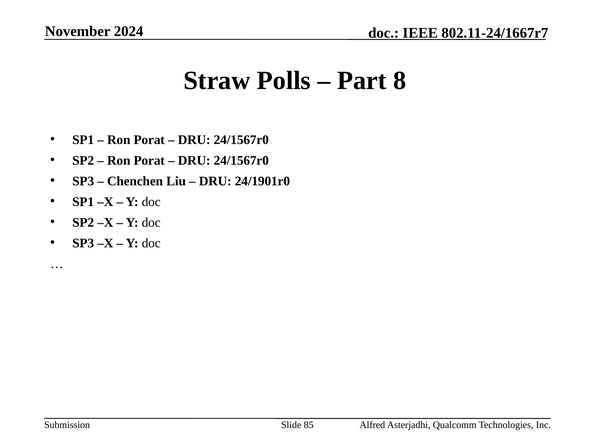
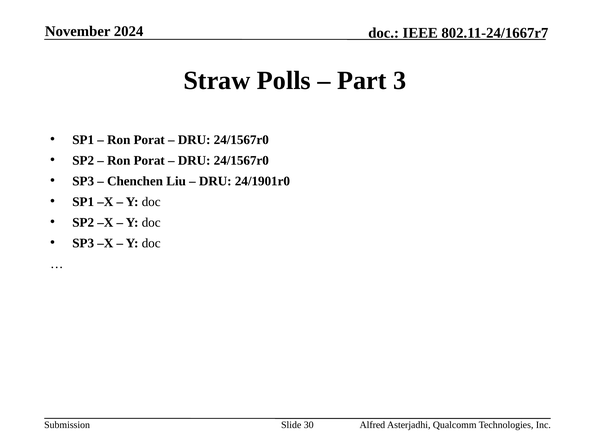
8: 8 -> 3 (400, 80)
85: 85 -> 30 (309, 424)
